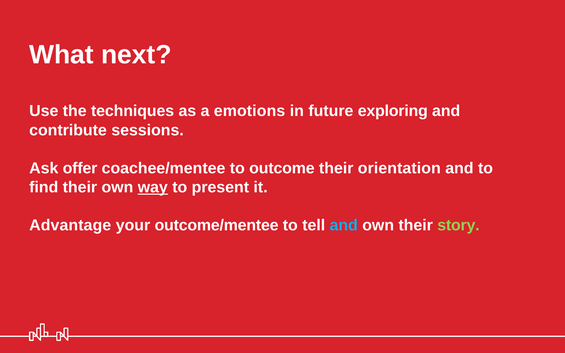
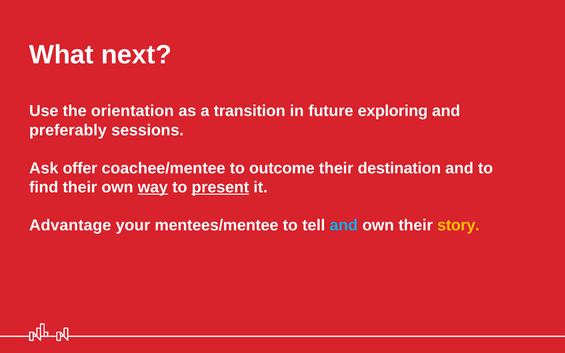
techniques: techniques -> orientation (132, 111)
emotions: emotions -> transition (250, 111)
contribute: contribute -> preferably (68, 130)
orientation: orientation -> destination (399, 168)
present underline: none -> present (220, 187)
outcome/mentee: outcome/mentee -> mentees/mentee (216, 225)
story colour: light green -> yellow (458, 225)
